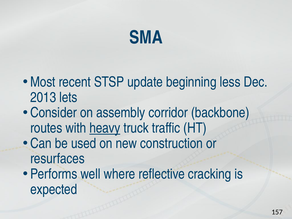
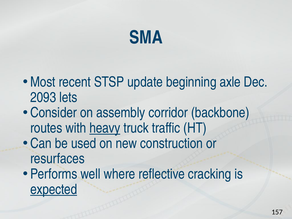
less: less -> axle (230, 82)
2013: 2013 -> 2093 (43, 97)
expected underline: none -> present (54, 189)
